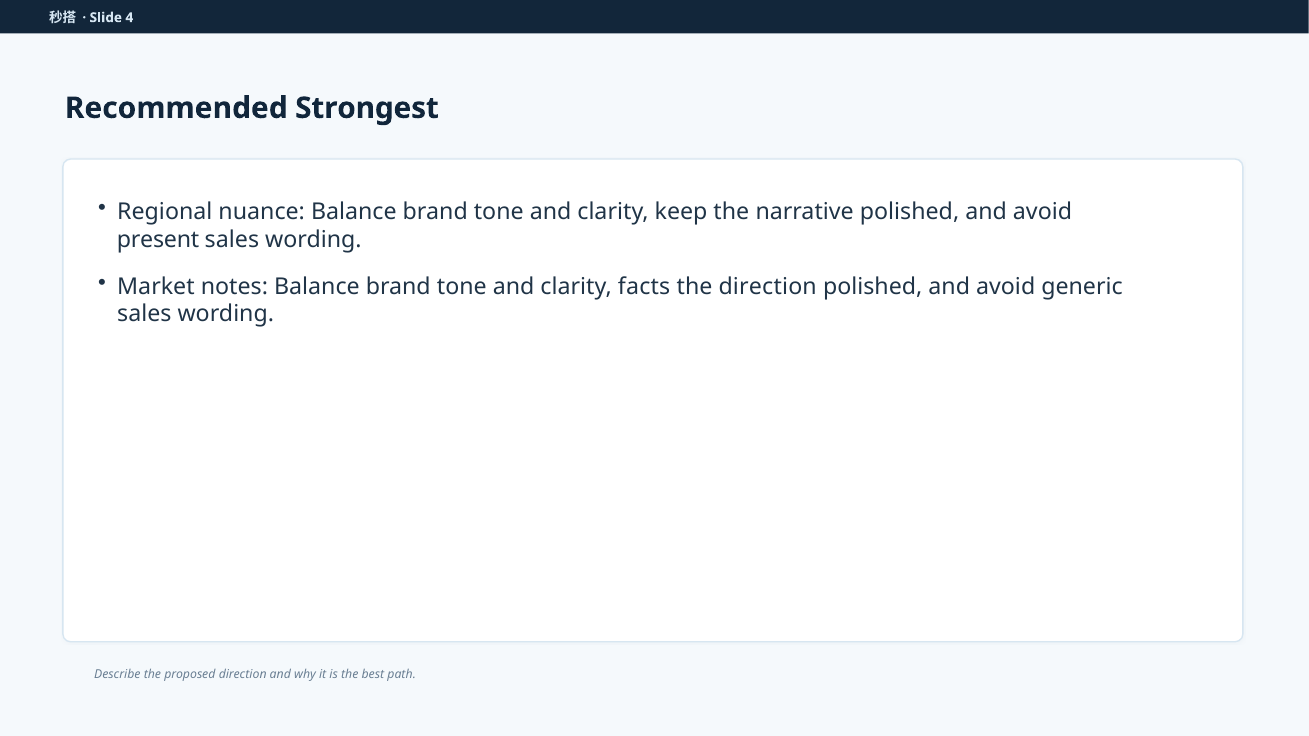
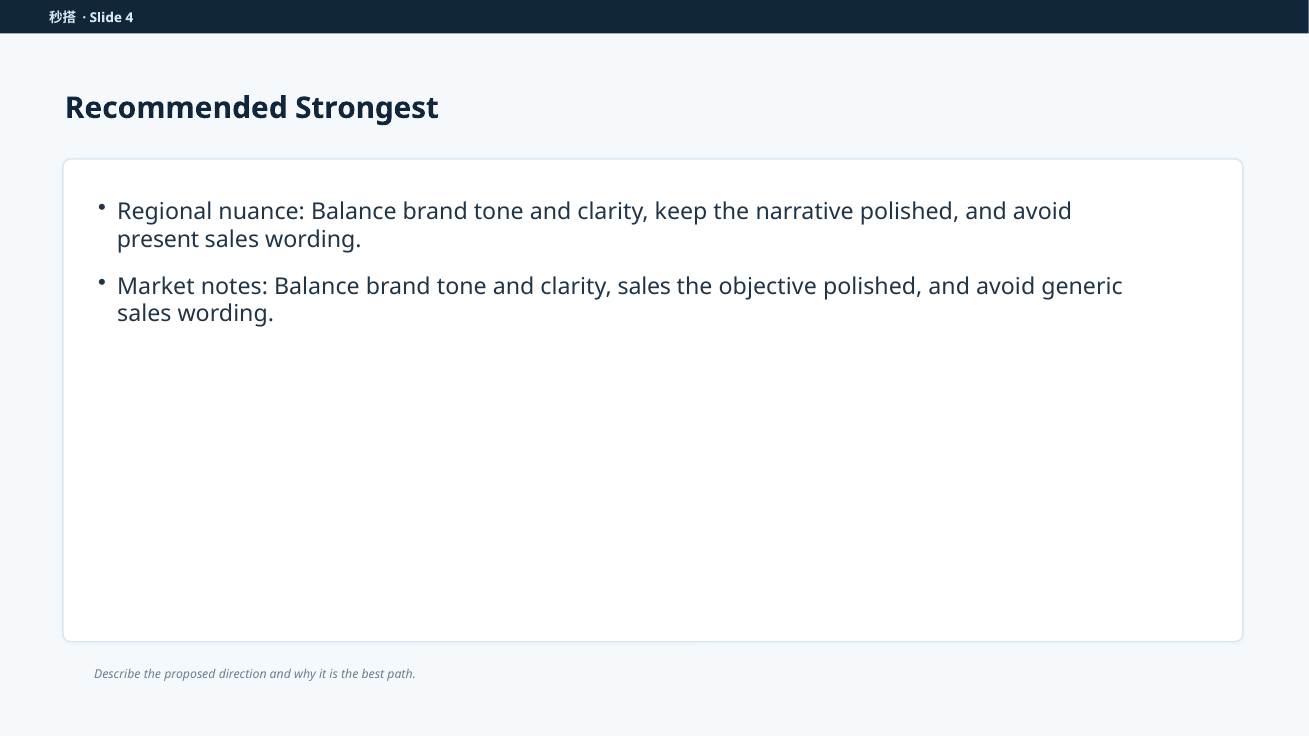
clarity facts: facts -> sales (644, 287)
the direction: direction -> objective (768, 287)
